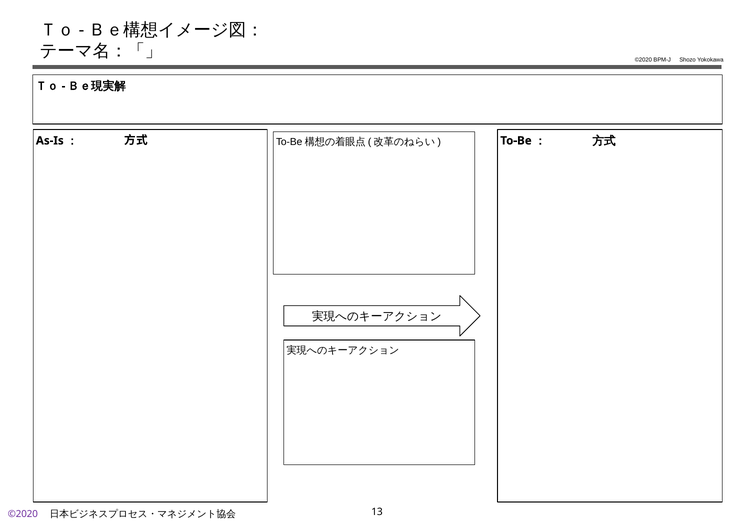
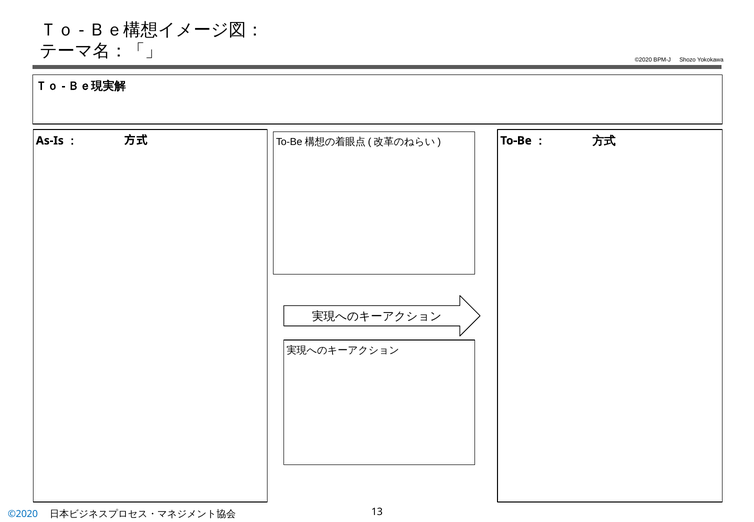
©2020 colour: purple -> blue (23, 514)
